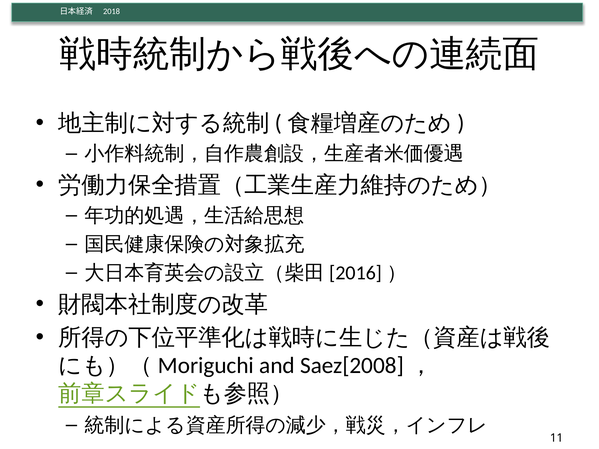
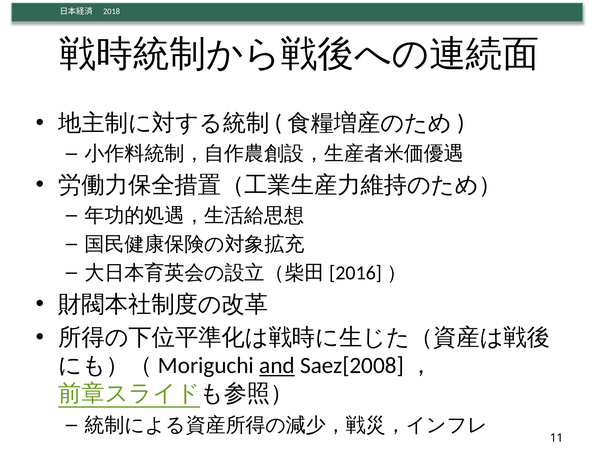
and underline: none -> present (277, 366)
